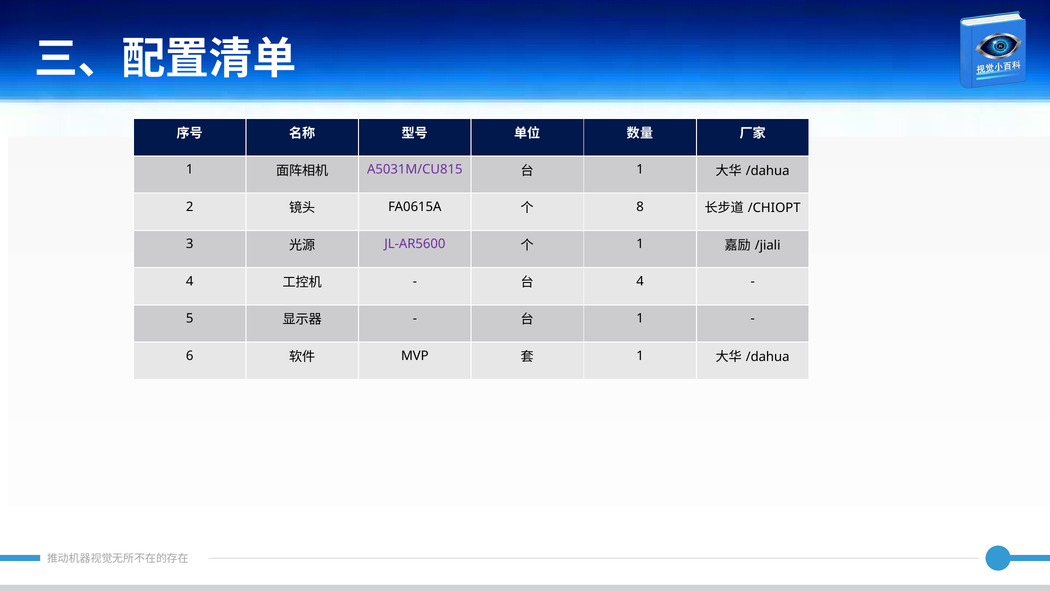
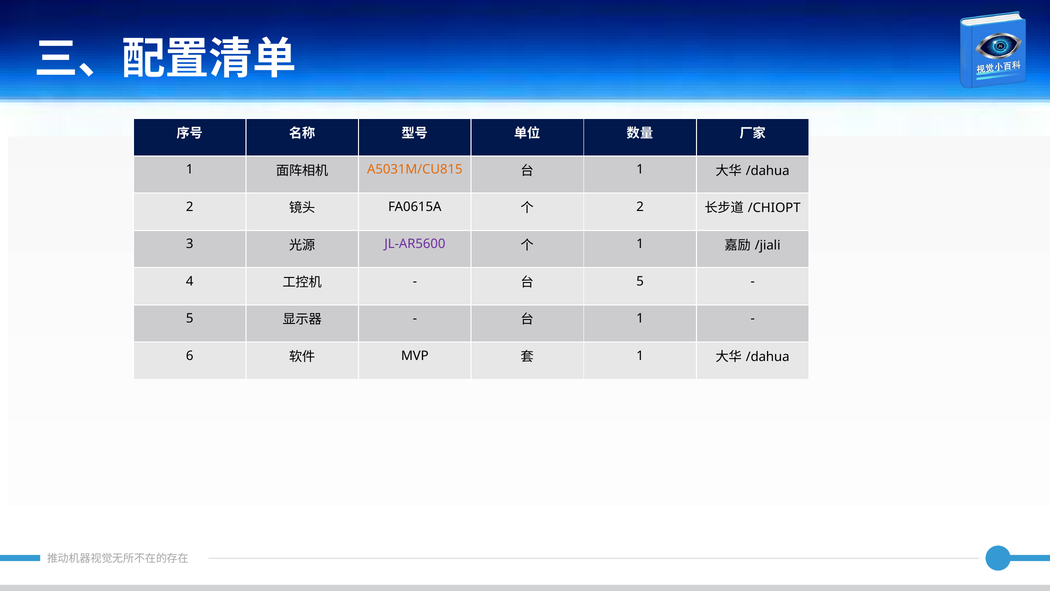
A5031M/CU815 colour: purple -> orange (415, 169)
8: 8 -> 2 (640, 207)
4: 4 -> 5 (640, 281)
